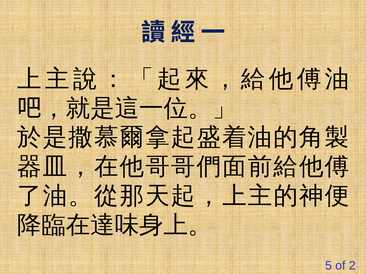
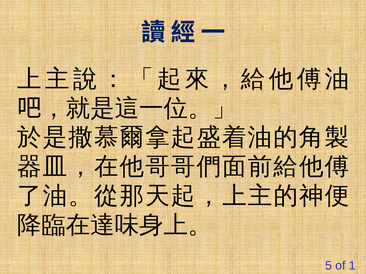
2: 2 -> 1 (352, 266)
